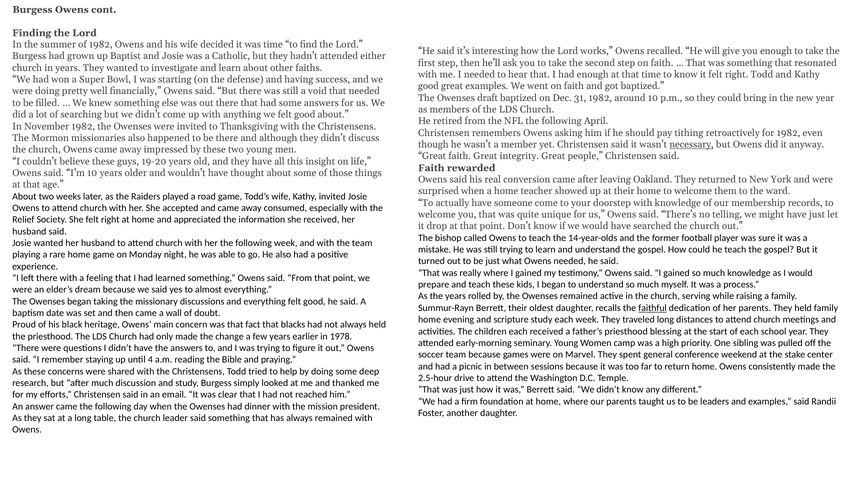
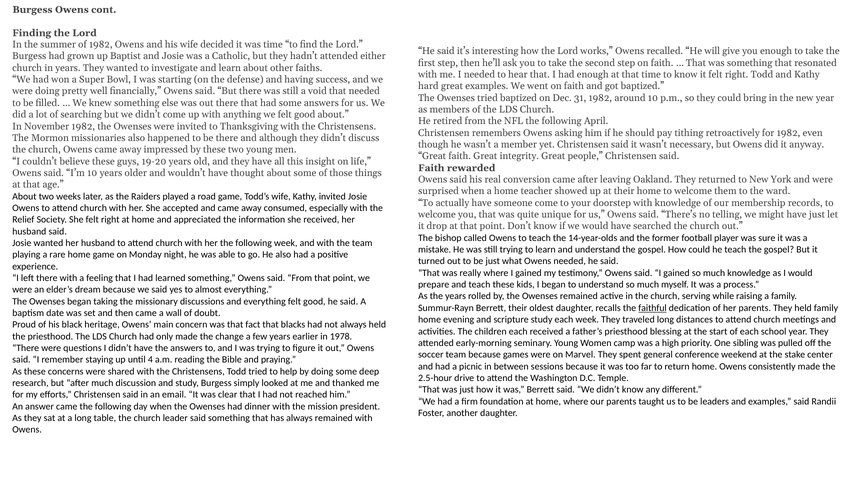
good: good -> hard (428, 86)
Owenses draft: draft -> tried (487, 98)
necessary underline: present -> none (692, 145)
